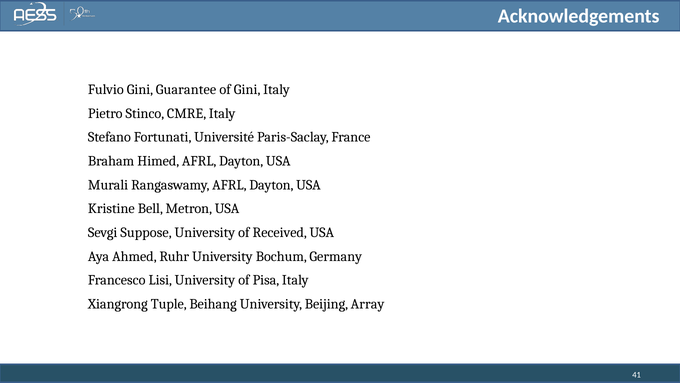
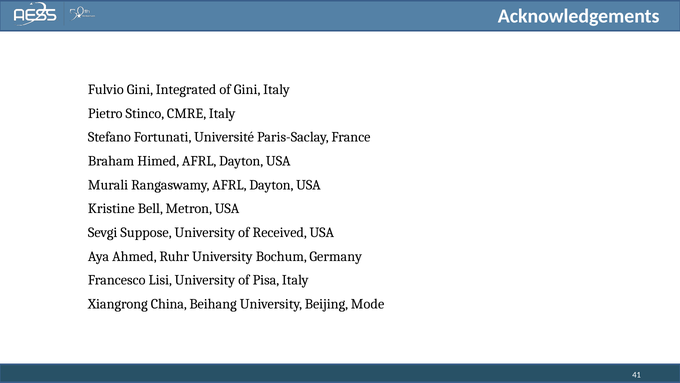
Guarantee: Guarantee -> Integrated (186, 90)
Tuple: Tuple -> China (169, 304)
Array: Array -> Mode (368, 304)
